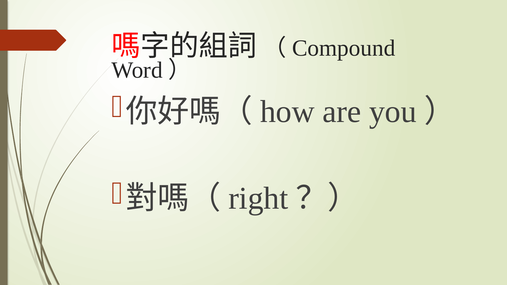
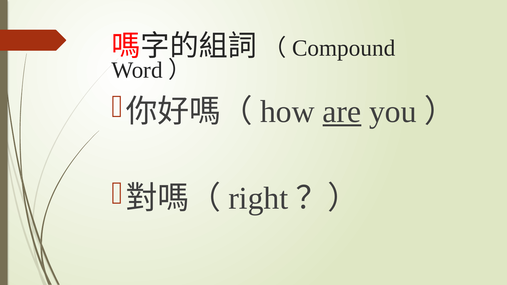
are underline: none -> present (342, 112)
